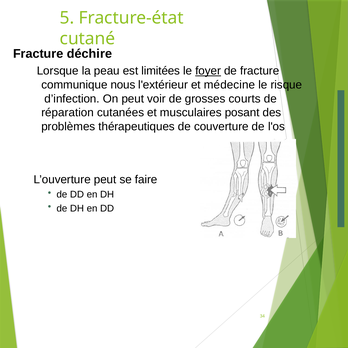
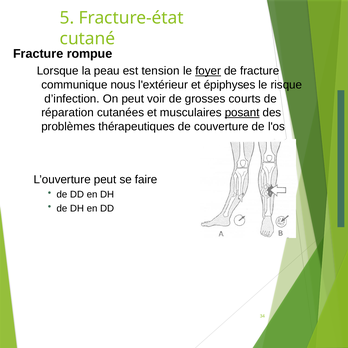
déchire: déchire -> rompue (90, 54)
limitées: limitées -> tension (161, 71)
médecine: médecine -> épiphyses (230, 85)
posant underline: none -> present (242, 113)
